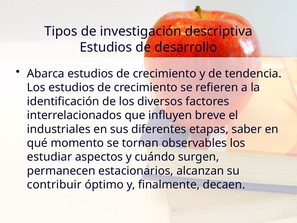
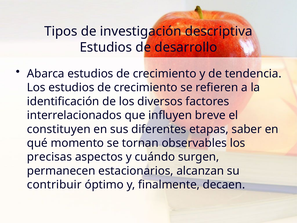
industriales: industriales -> constituyen (59, 129)
estudiar: estudiar -> precisas (49, 157)
